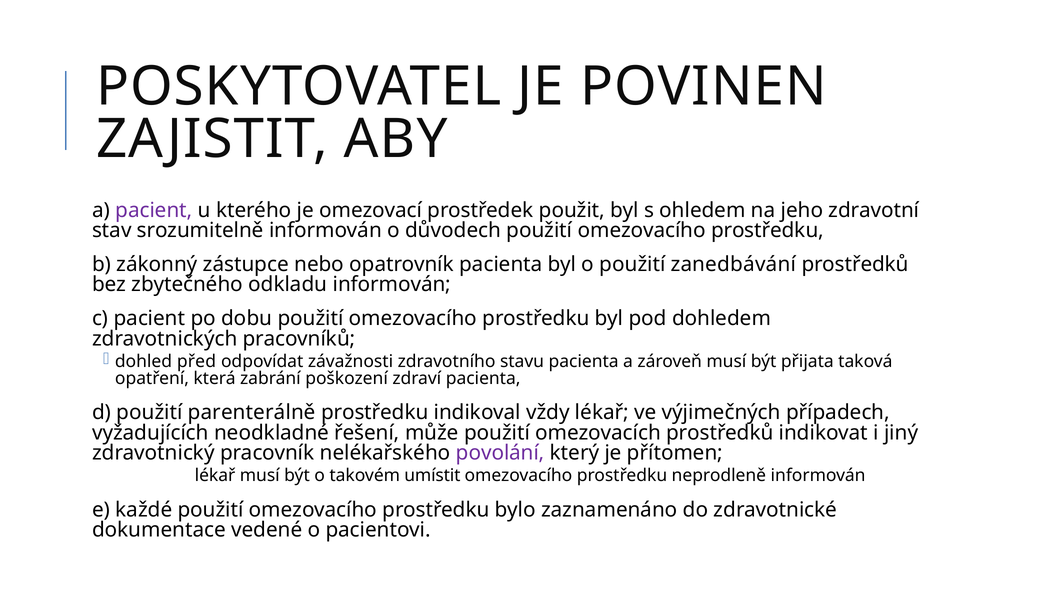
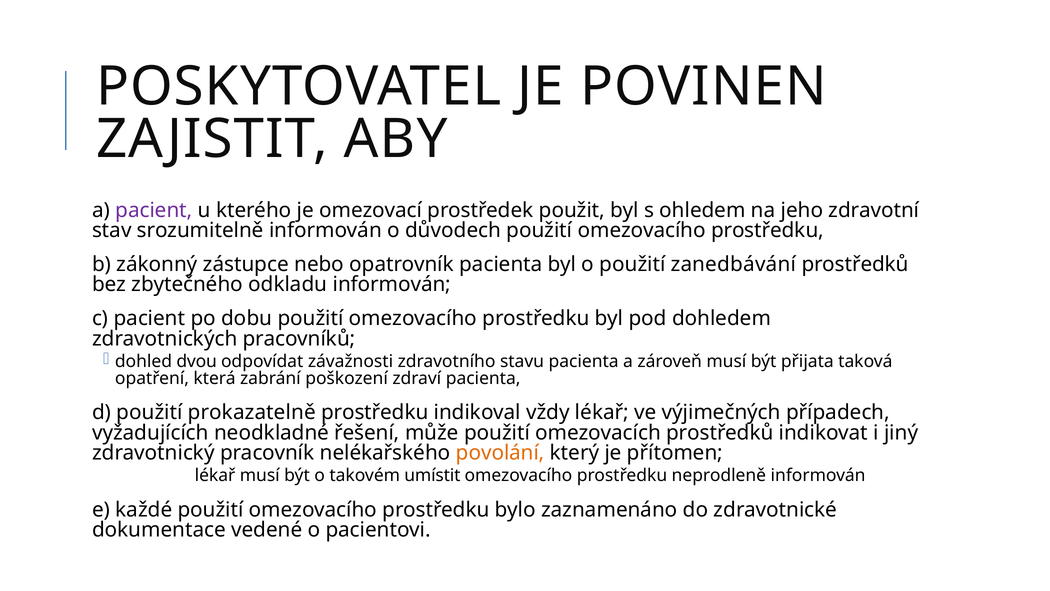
před: před -> dvou (197, 361)
parenterálně: parenterálně -> prokazatelně (252, 412)
povolání colour: purple -> orange (500, 453)
